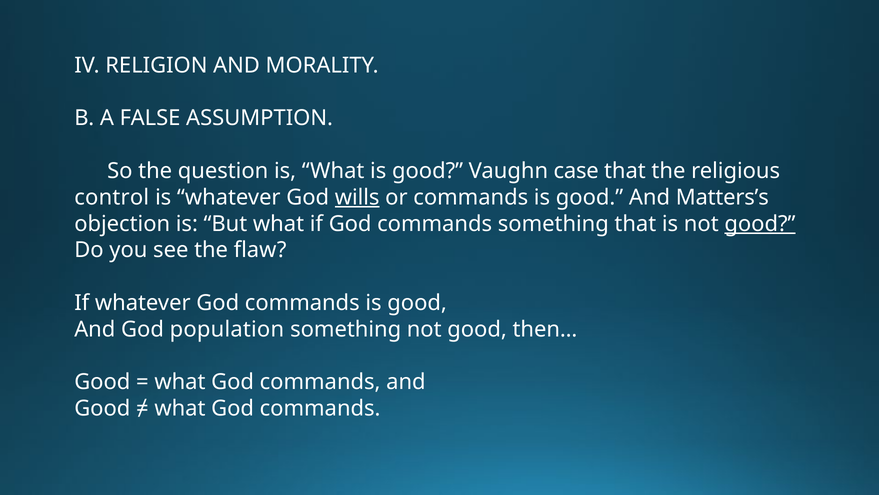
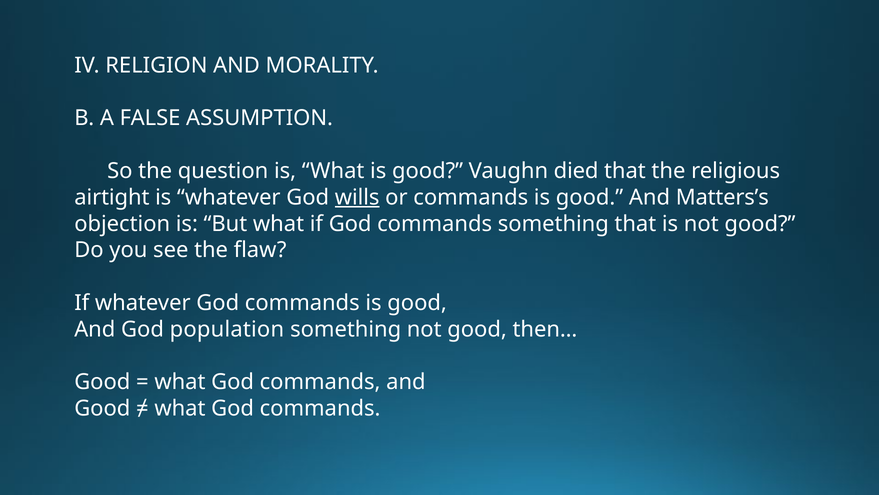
case: case -> died (576, 171)
control: control -> airtight (112, 197)
good underline: present -> none (760, 224)
